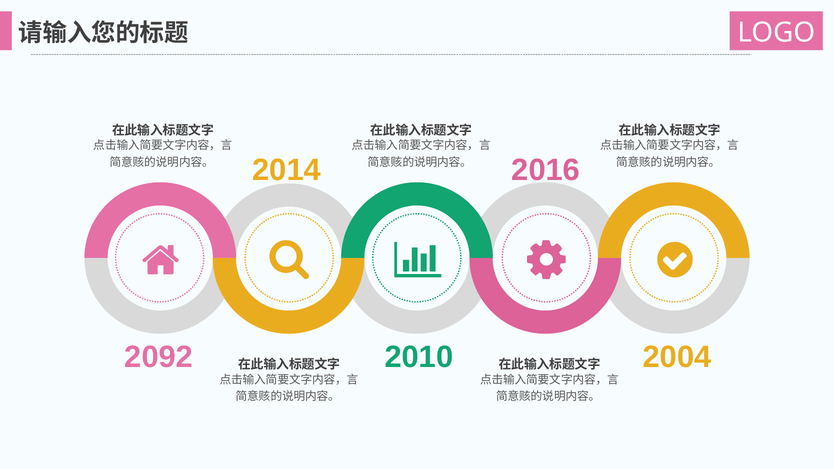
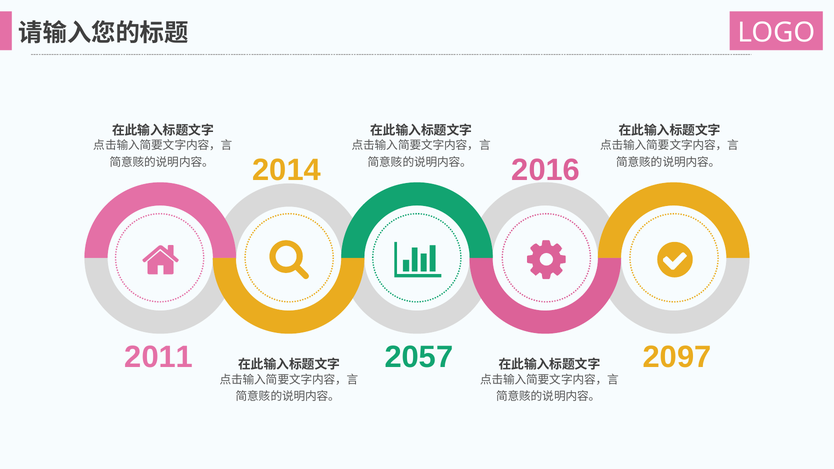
2092: 2092 -> 2011 (159, 357)
2010: 2010 -> 2057 (419, 357)
2004: 2004 -> 2097 (677, 357)
